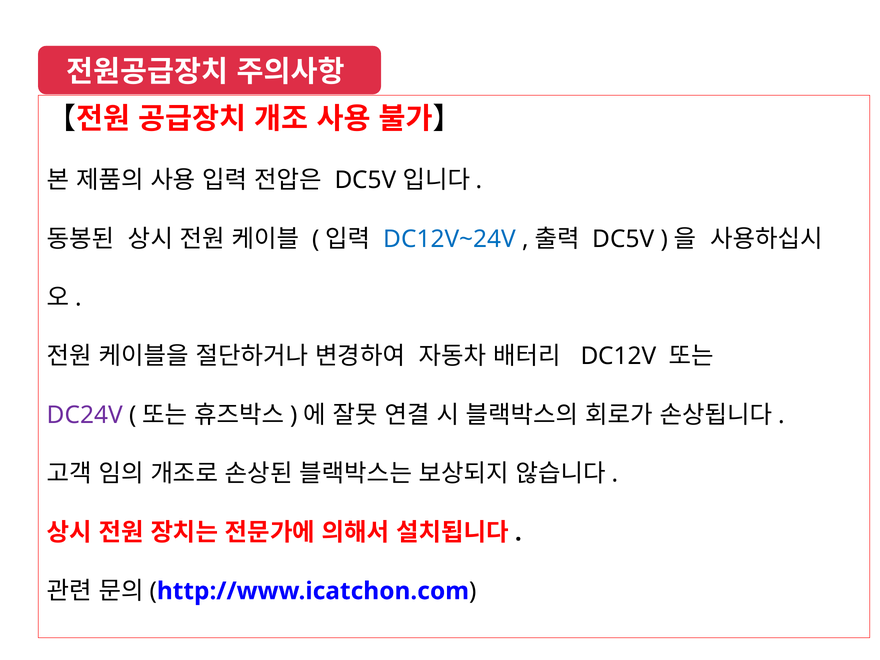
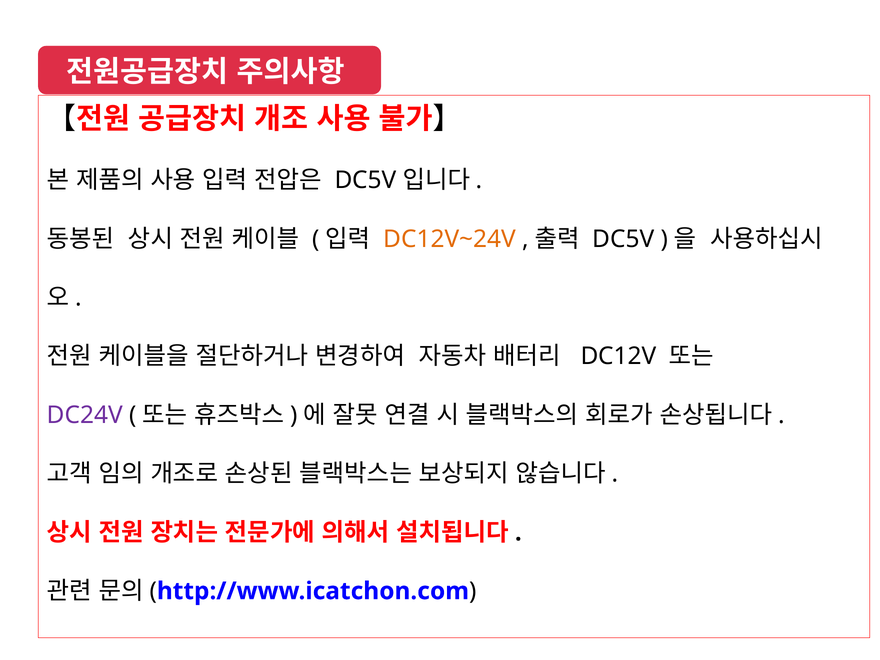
DC12V~24V colour: blue -> orange (450, 239)
